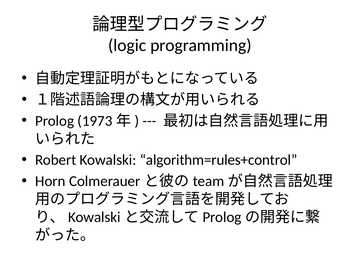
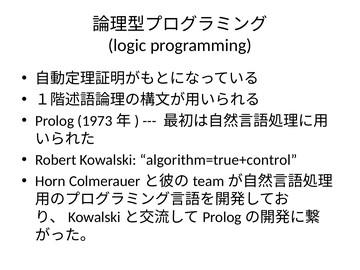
algorithm=rules+control: algorithm=rules+control -> algorithm=true+control (218, 160)
